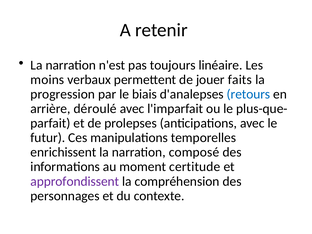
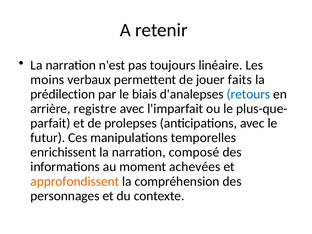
progression: progression -> prédilection (63, 94)
déroulé: déroulé -> registre (95, 109)
certitude: certitude -> achevées (195, 167)
approfondissent colour: purple -> orange (75, 181)
